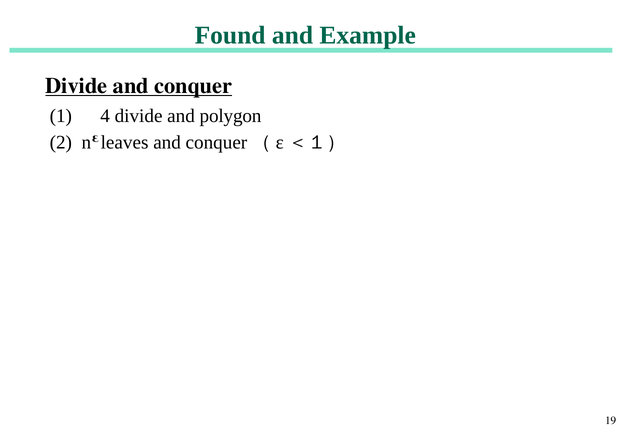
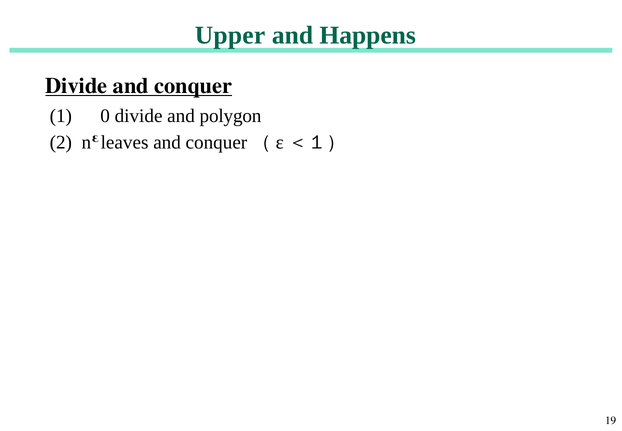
Found: Found -> Upper (230, 35)
Example: Example -> Happens (368, 35)
4: 4 -> 0 (105, 116)
